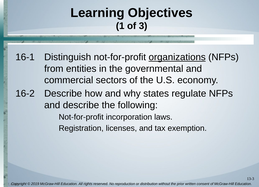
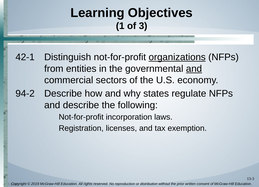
16-1: 16-1 -> 42-1 (25, 57)
and underline: none -> present (194, 69)
16-2: 16-2 -> 94-2 (25, 94)
